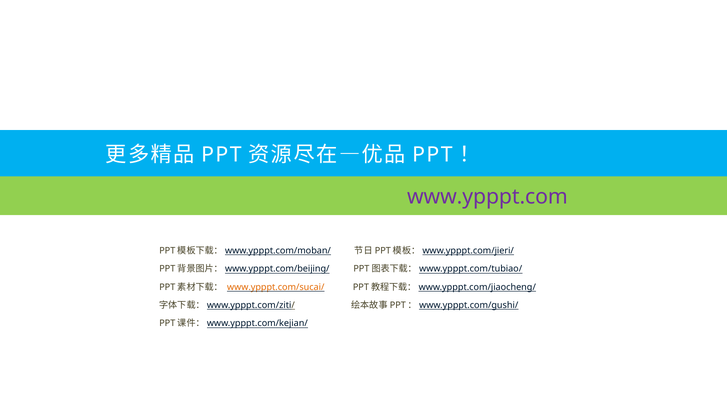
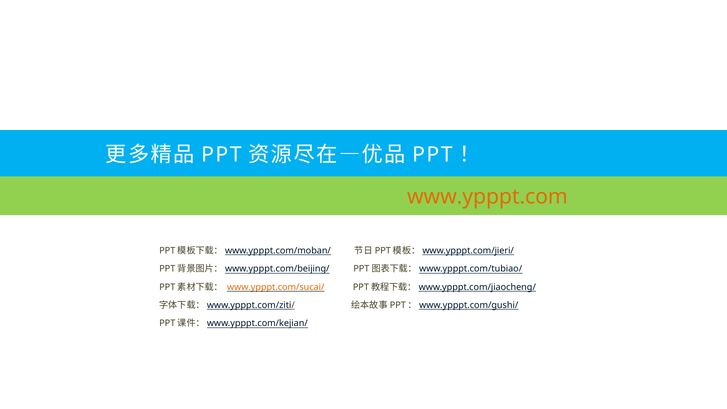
www.ypppt.com colour: purple -> orange (487, 197)
